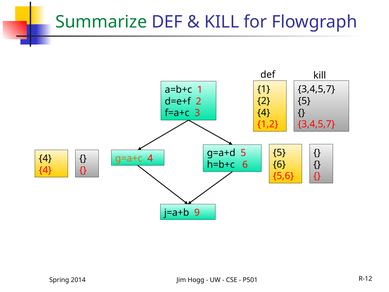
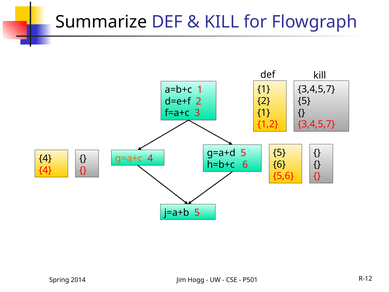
Summarize colour: green -> black (101, 22)
4: 4 -> 1 (264, 112)
j=a+b 9: 9 -> 5 (197, 212)
